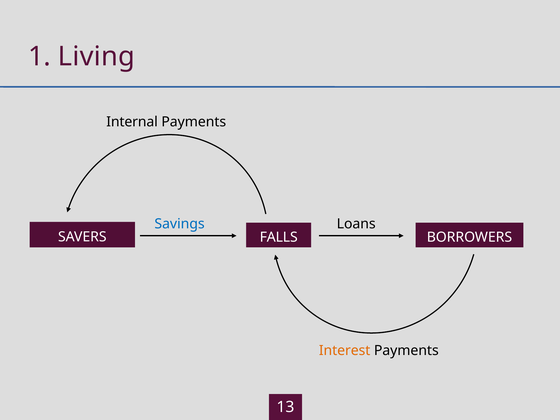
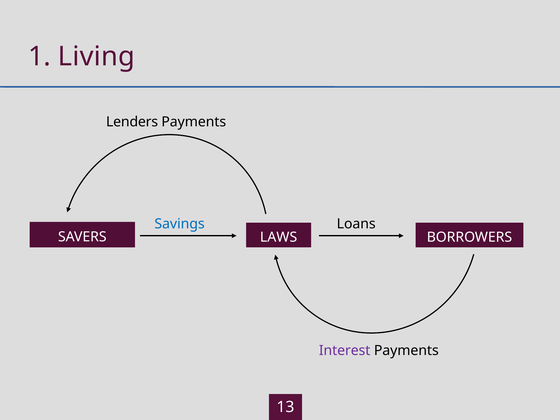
Internal: Internal -> Lenders (132, 122)
FALLS: FALLS -> LAWS (279, 237)
Interest colour: orange -> purple (345, 351)
